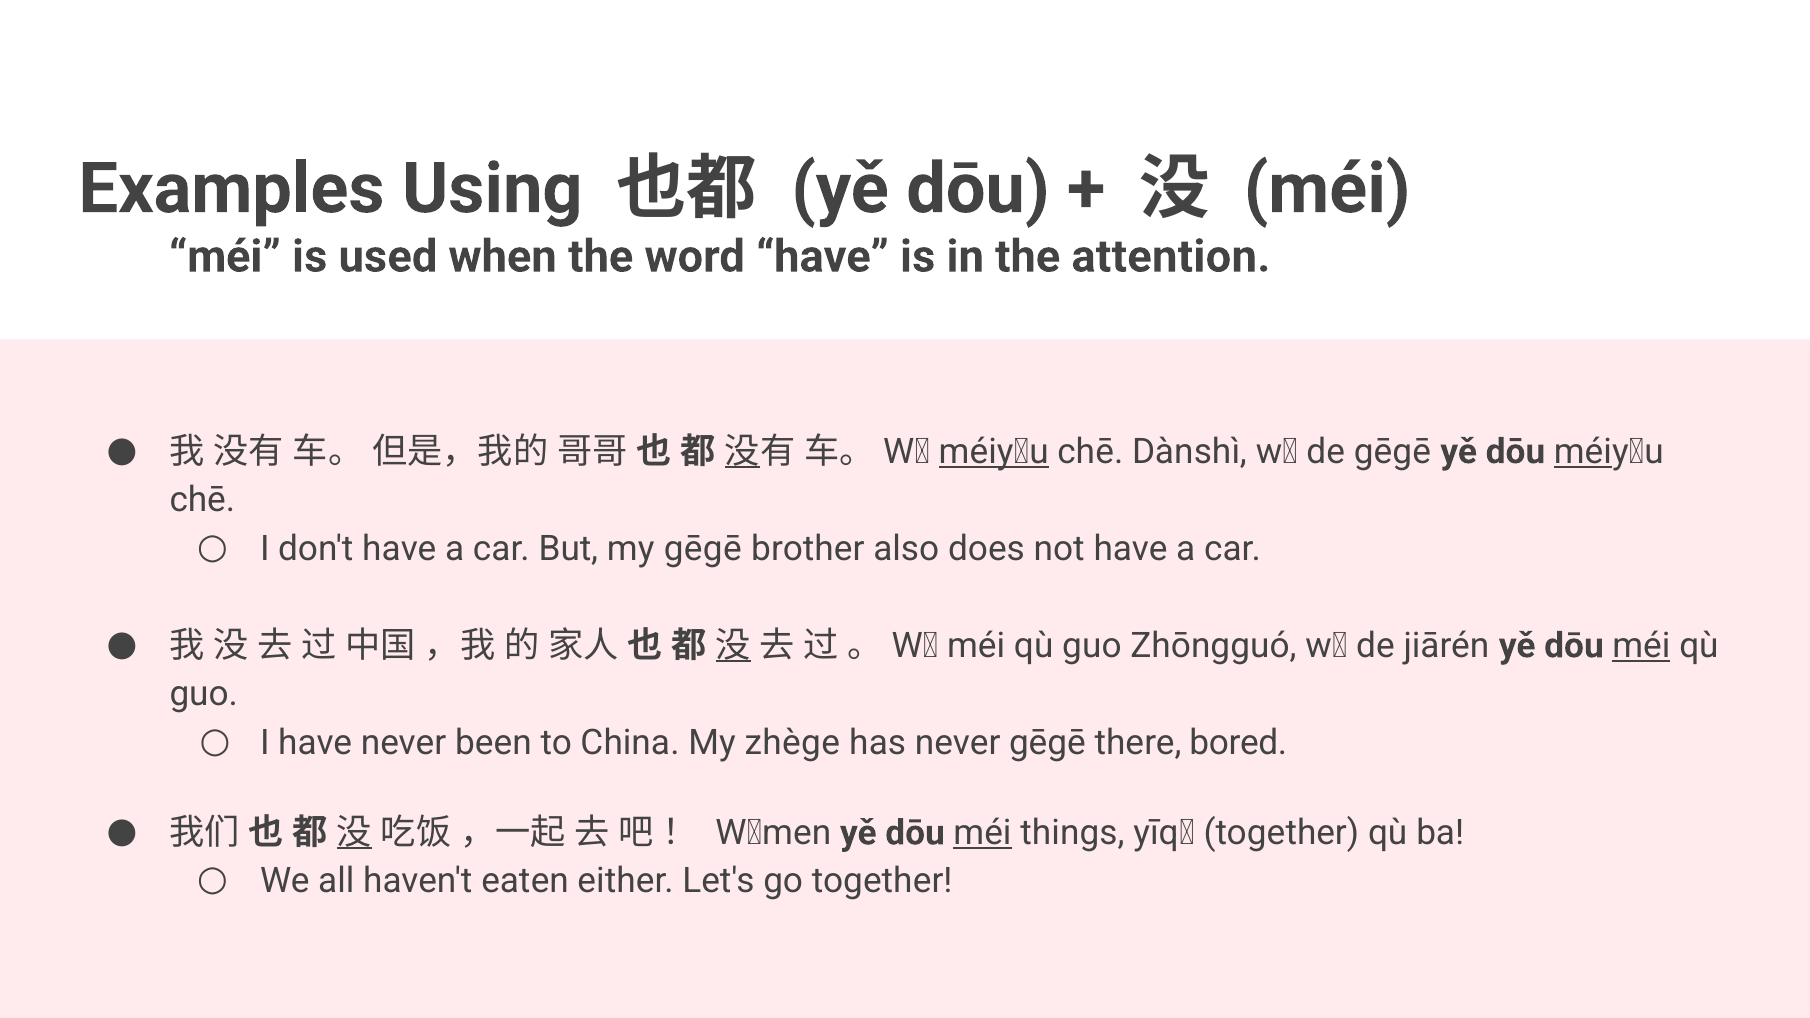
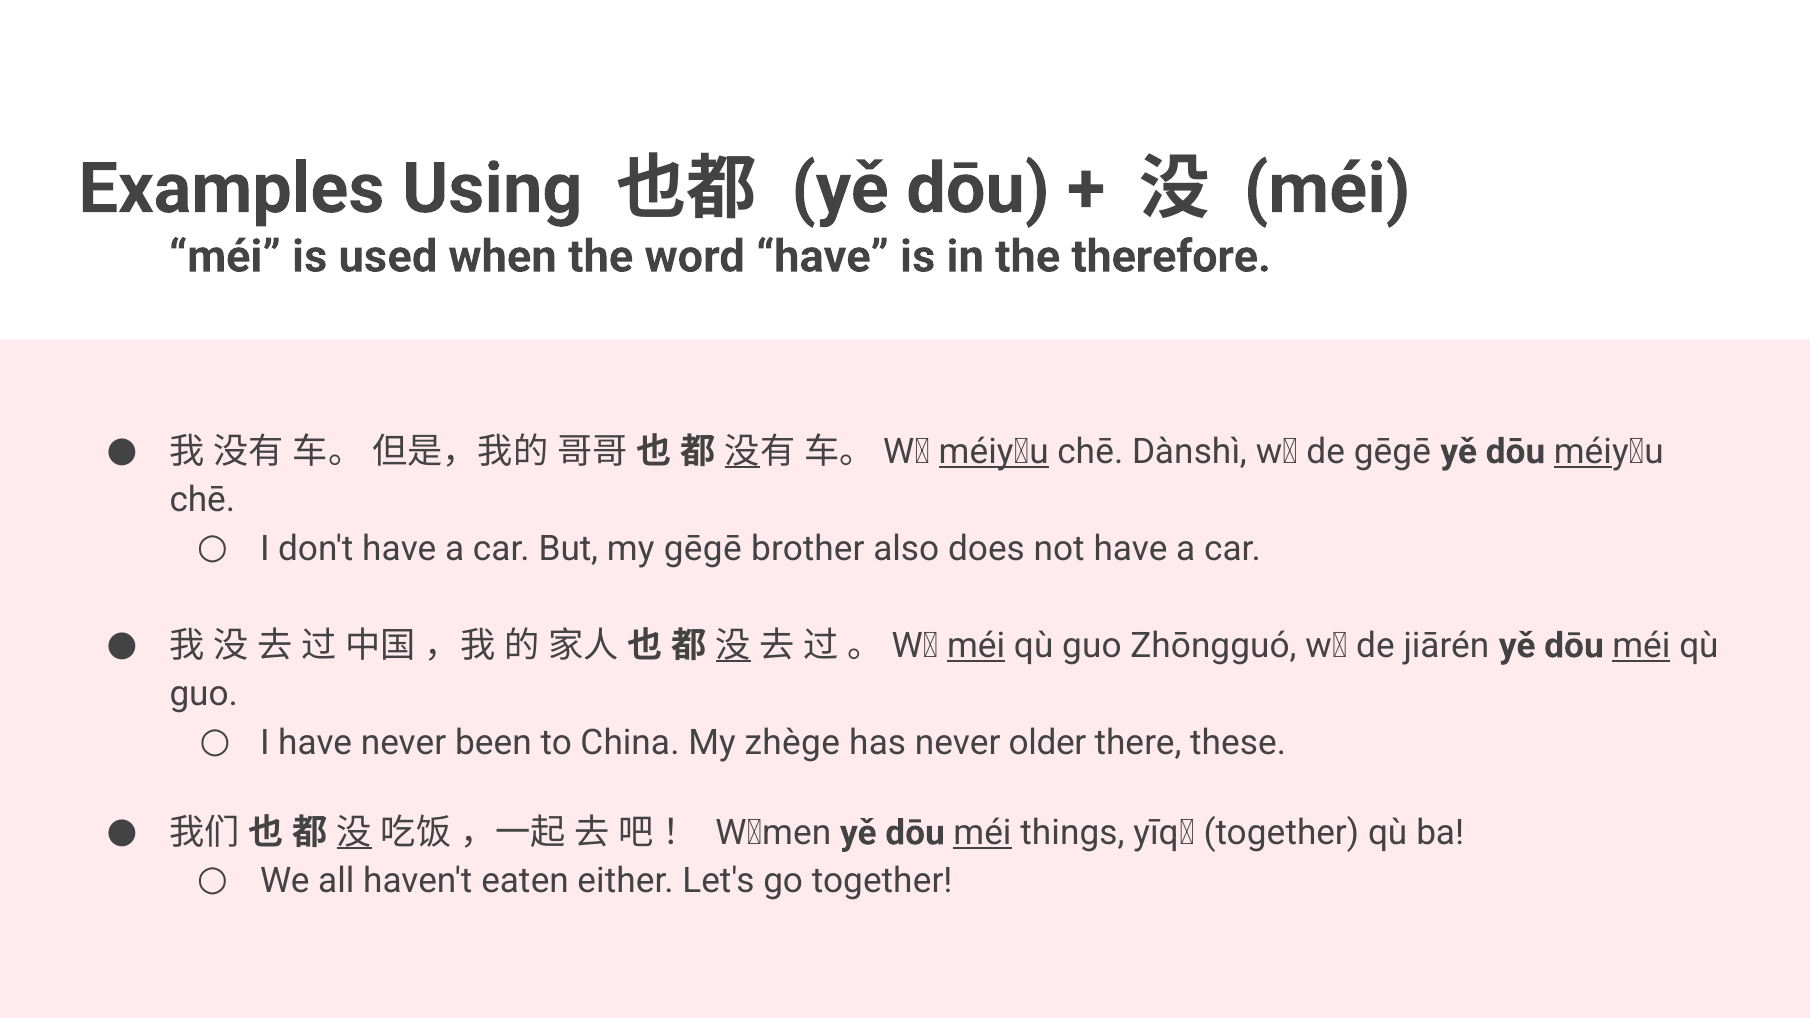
attention: attention -> therefore (1171, 257)
méi underline: none -> present (976, 646)
never gēgē: gēgē -> older (1048, 743)
bored: bored -> these (1238, 743)
